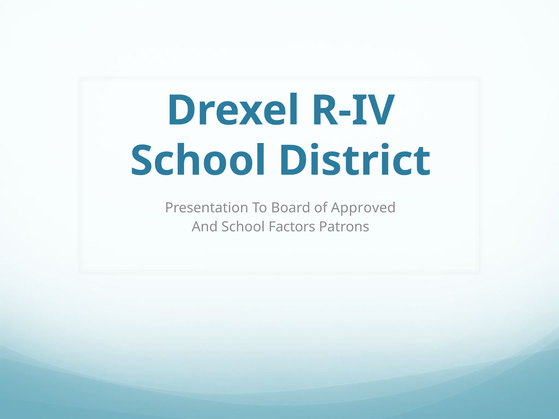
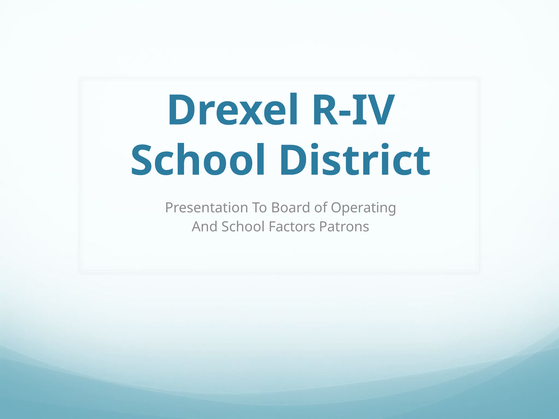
Approved: Approved -> Operating (364, 208)
